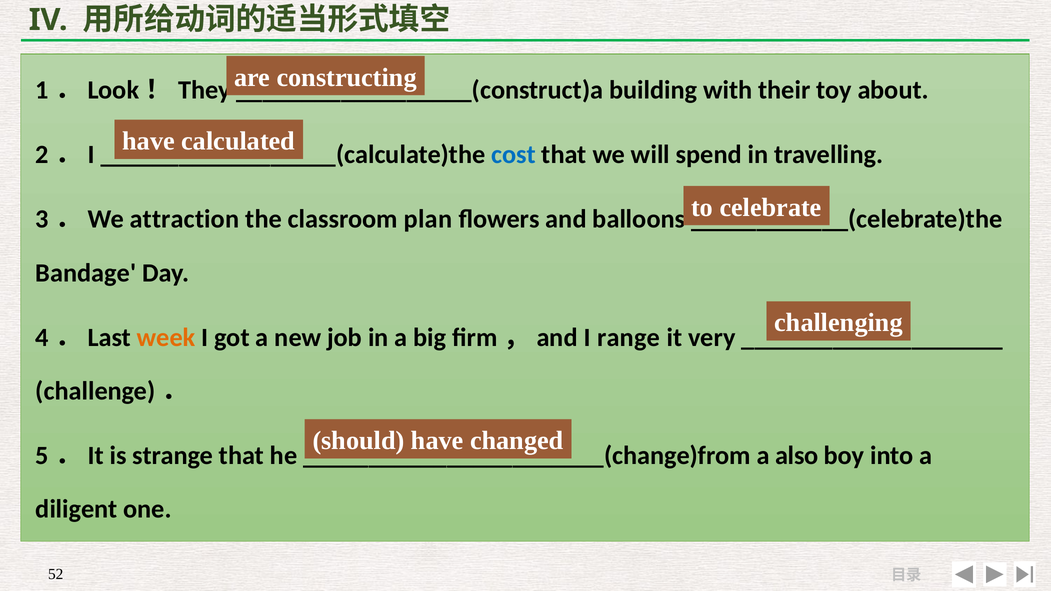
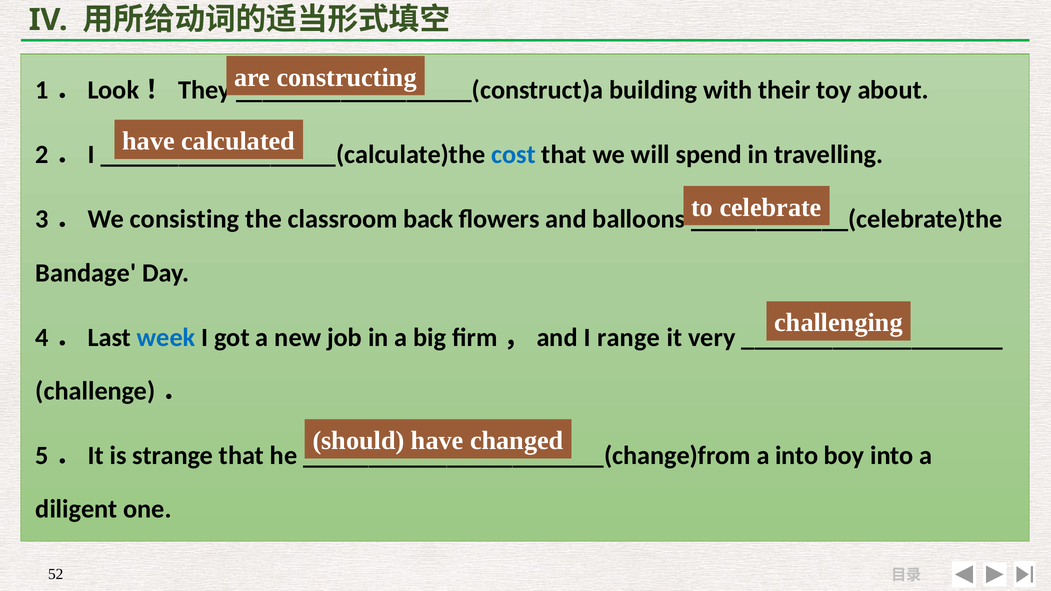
attraction: attraction -> consisting (185, 219)
plan: plan -> back (428, 219)
week colour: orange -> blue (166, 338)
a also: also -> into (797, 456)
